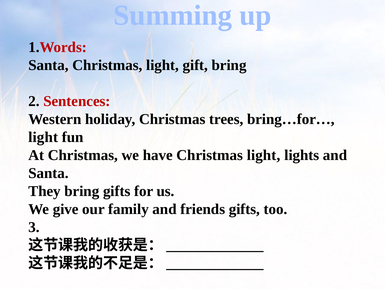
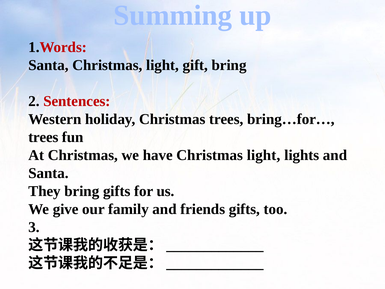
light: light -> trees (43, 137)
